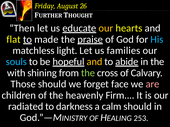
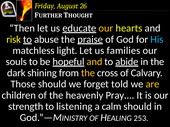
flat: flat -> risk (14, 40)
made: made -> abuse (46, 40)
souls colour: light blue -> white (16, 62)
with: with -> dark (16, 73)
the colour: light green -> yellow (88, 73)
face: face -> told (120, 84)
are colour: pink -> yellow (153, 84)
Firm: Firm -> Pray (120, 96)
radiated: radiated -> strength (26, 107)
darkness: darkness -> listening (74, 107)
